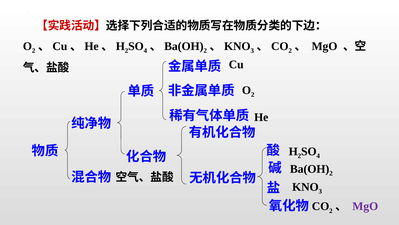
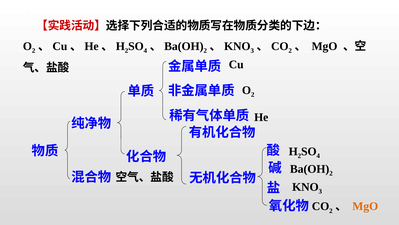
MgO colour: purple -> orange (365, 206)
